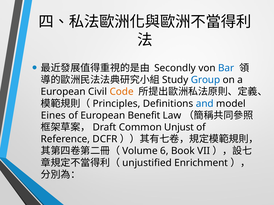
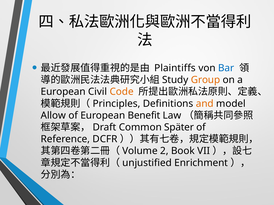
Secondly: Secondly -> Plaintiffs (175, 68)
Group colour: blue -> orange (206, 80)
and colour: blue -> orange (205, 104)
Eines: Eines -> Allow (53, 116)
Unjust: Unjust -> Später (179, 128)
6: 6 -> 2 (164, 151)
